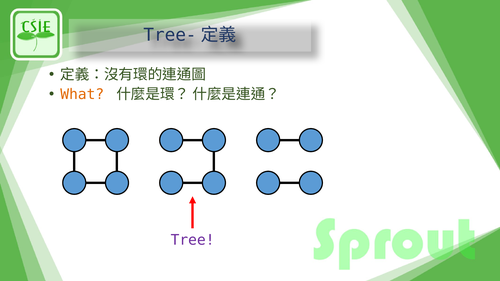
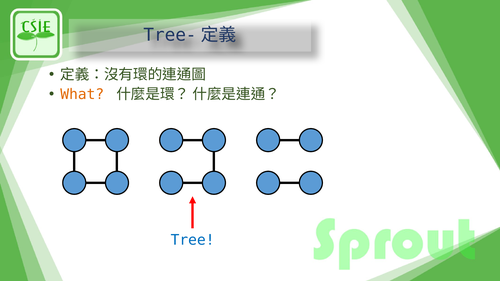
Tree colour: purple -> blue (193, 240)
